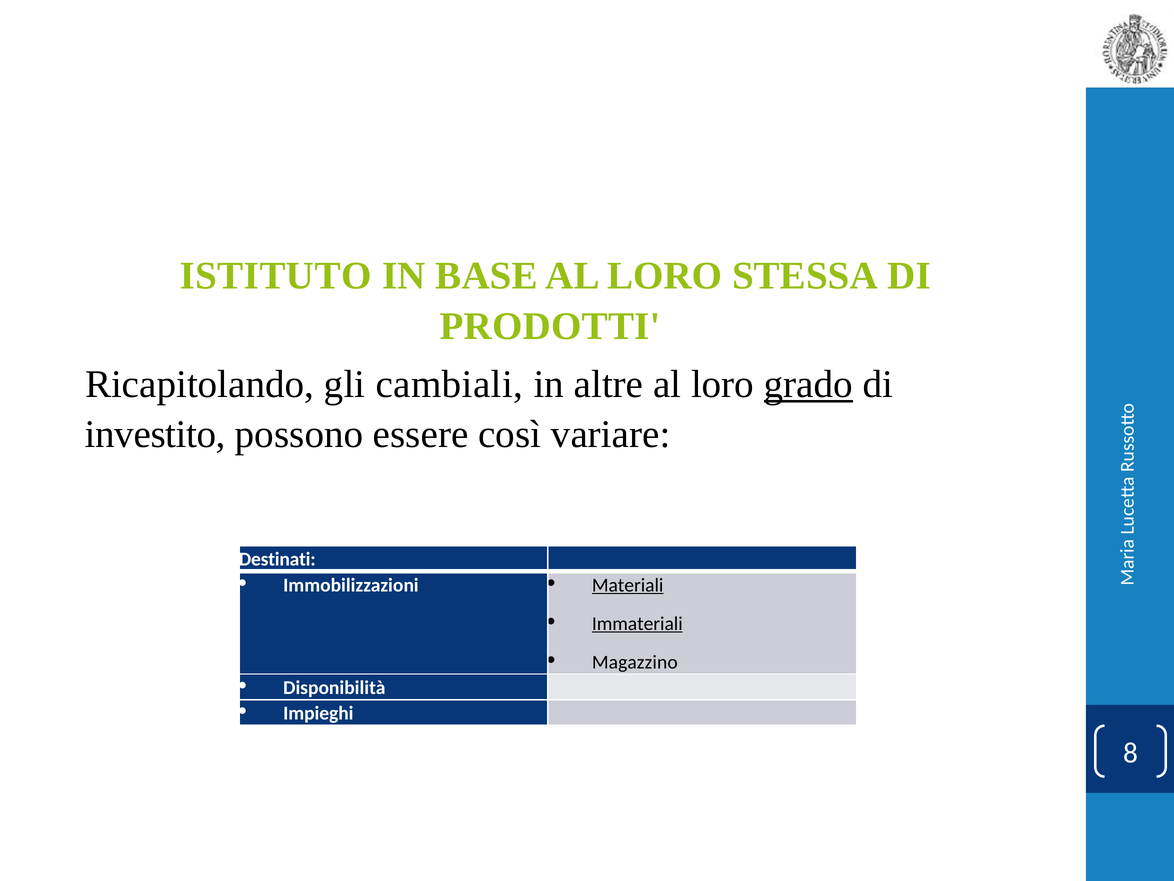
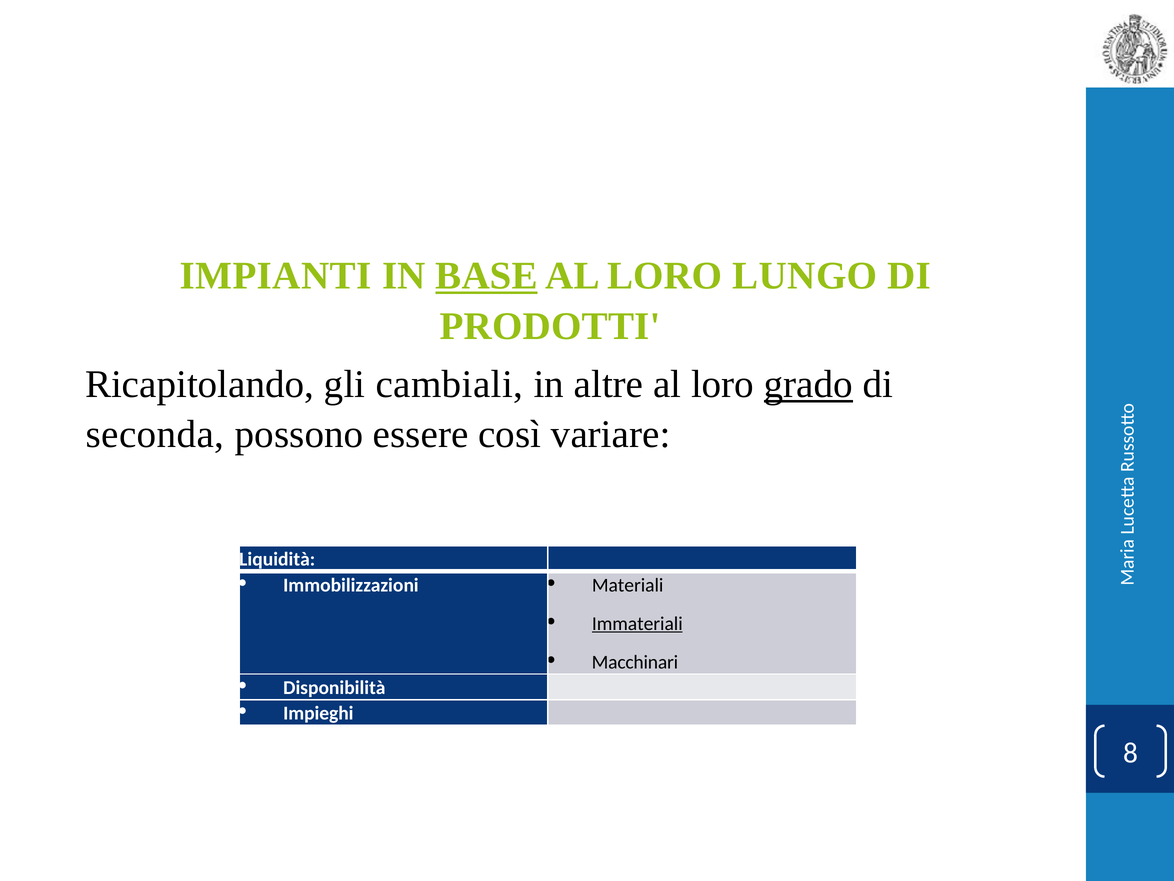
ISTITUTO: ISTITUTO -> IMPIANTI (276, 276)
BASE underline: none -> present (487, 276)
STESSA: STESSA -> LUNGO (805, 276)
investito: investito -> seconda (155, 434)
Destinati: Destinati -> Liquidità (277, 559)
Materiali underline: present -> none (628, 585)
Magazzino: Magazzino -> Macchinari (635, 662)
